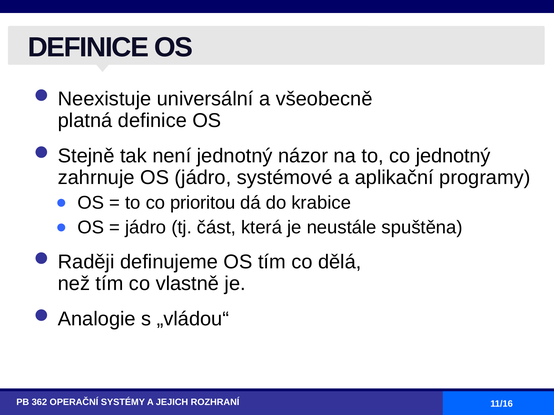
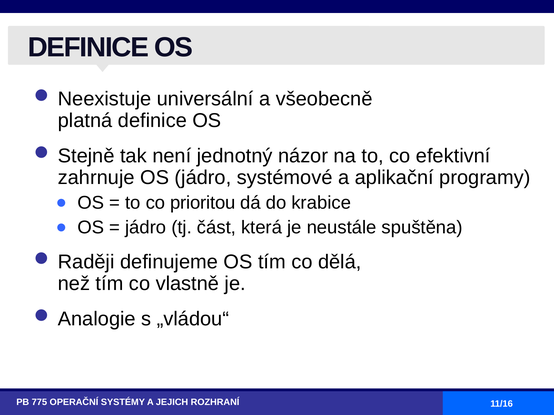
co jednotný: jednotný -> efektivní (453, 156)
362: 362 -> 775 (39, 403)
